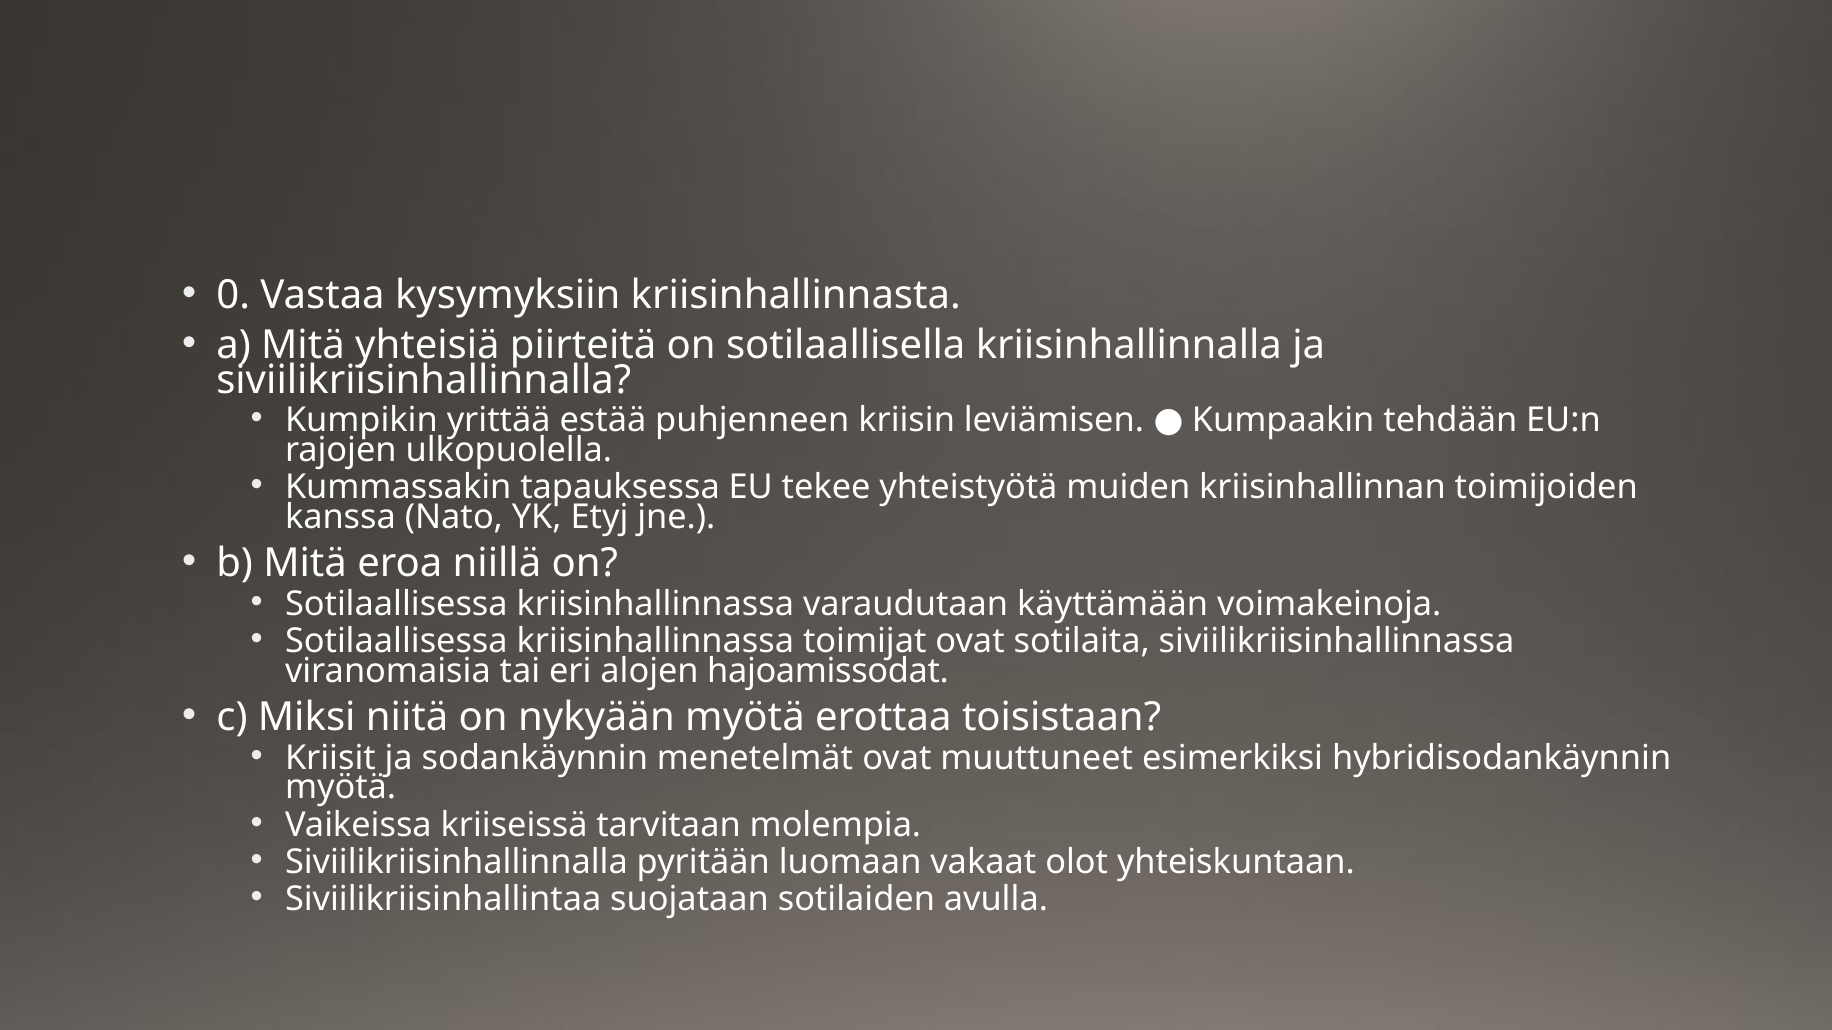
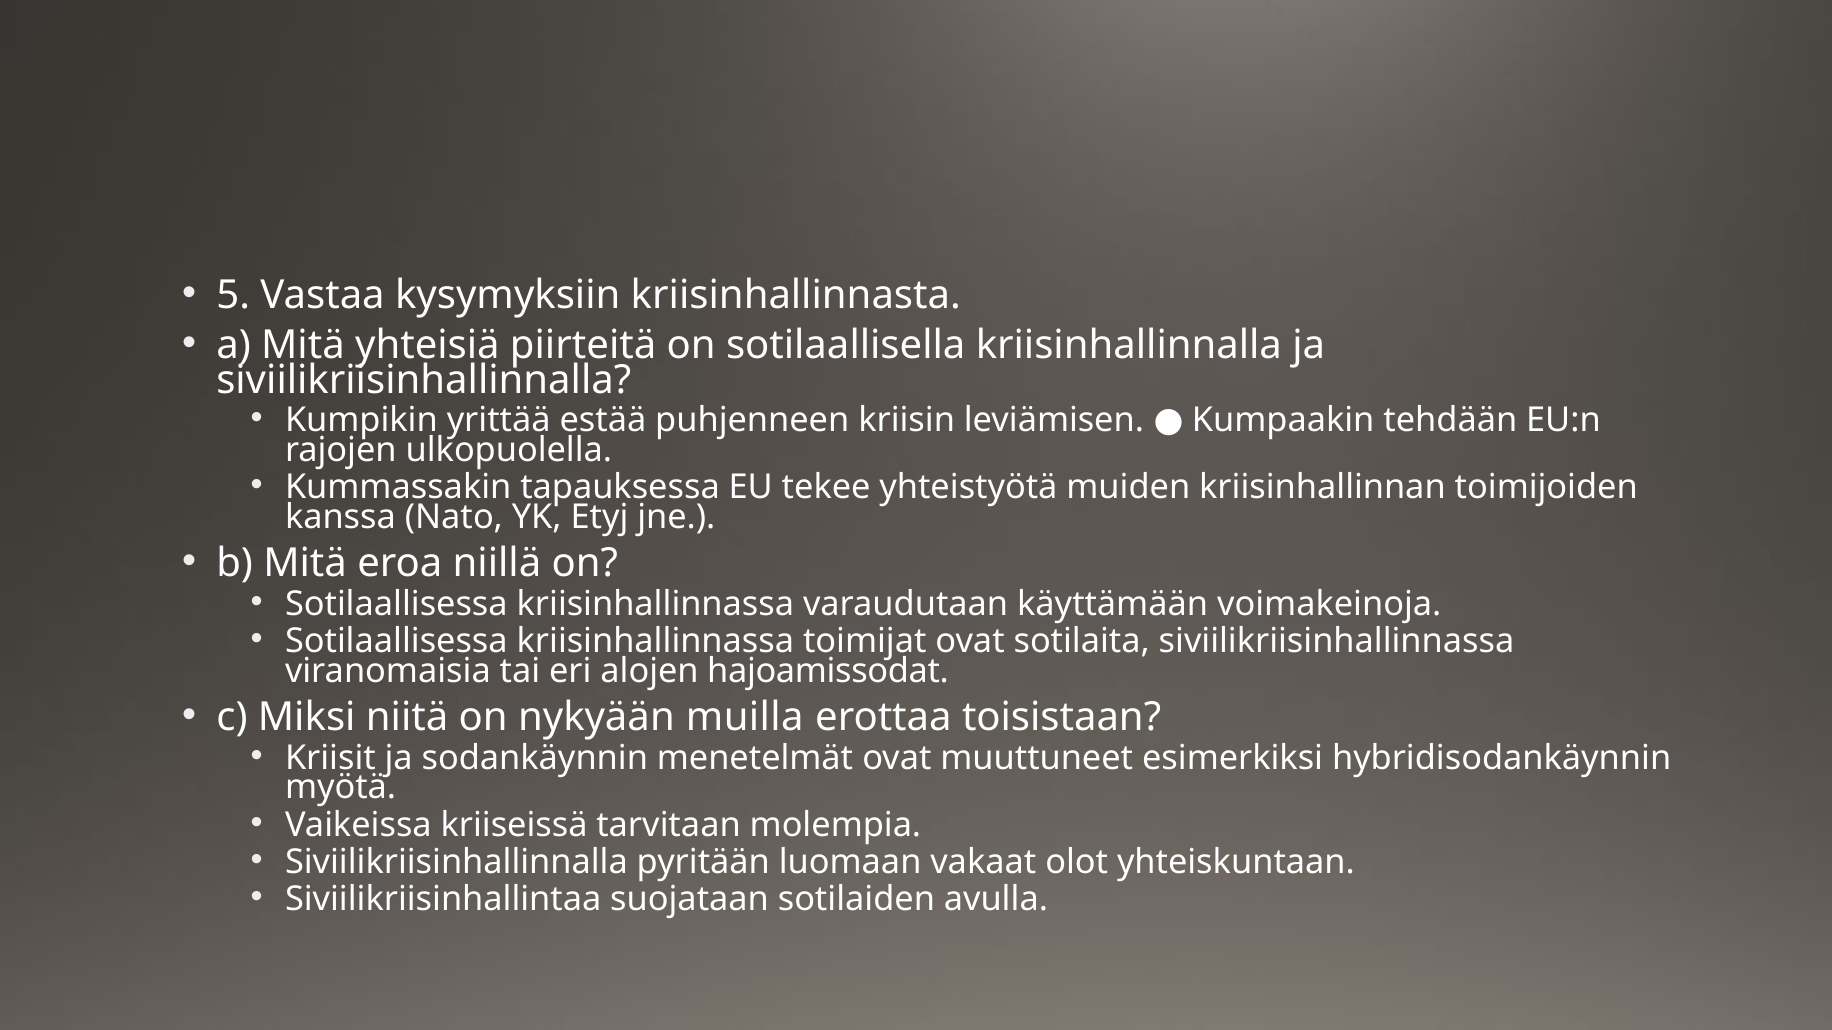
0: 0 -> 5 (233, 296)
nykyään myötä: myötä -> muilla (745, 718)
